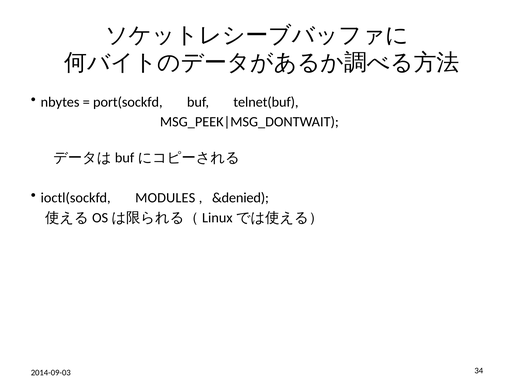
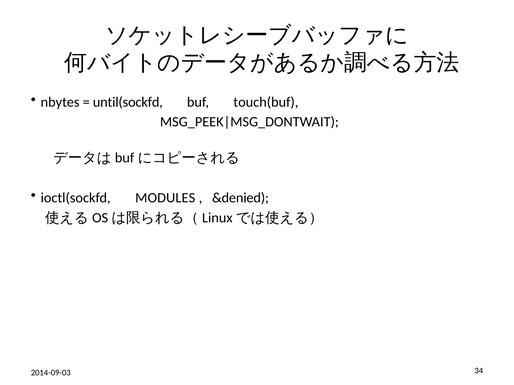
port(sockfd: port(sockfd -> until(sockfd (128, 102)
telnet(buf: telnet(buf -> touch(buf (266, 102)
